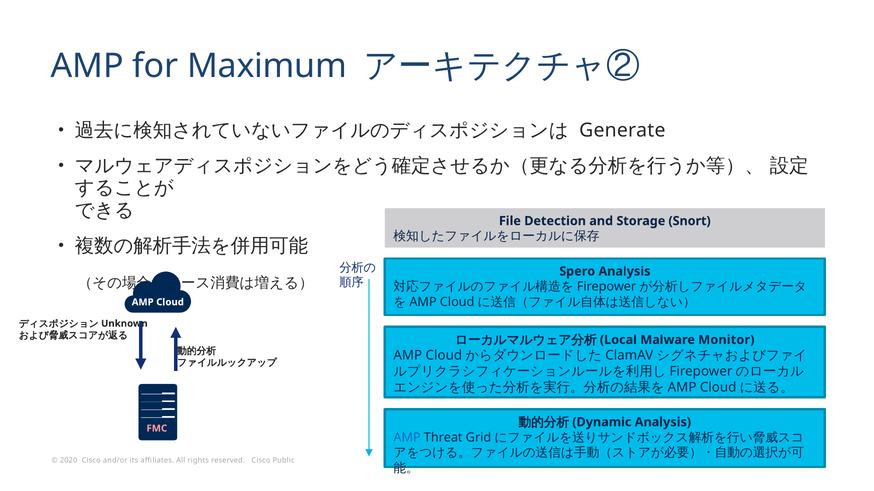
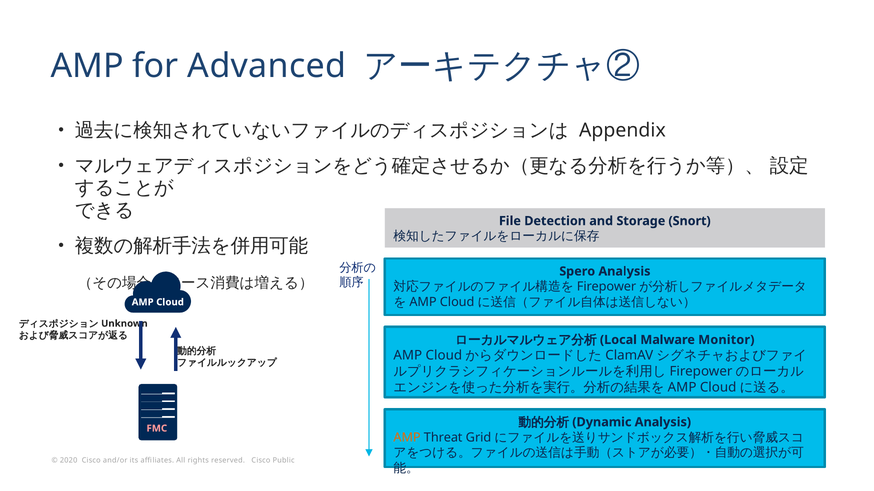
Maximum: Maximum -> Advanced (267, 66)
Generate: Generate -> Appendix (622, 131)
AMP colour: blue -> orange (407, 438)
